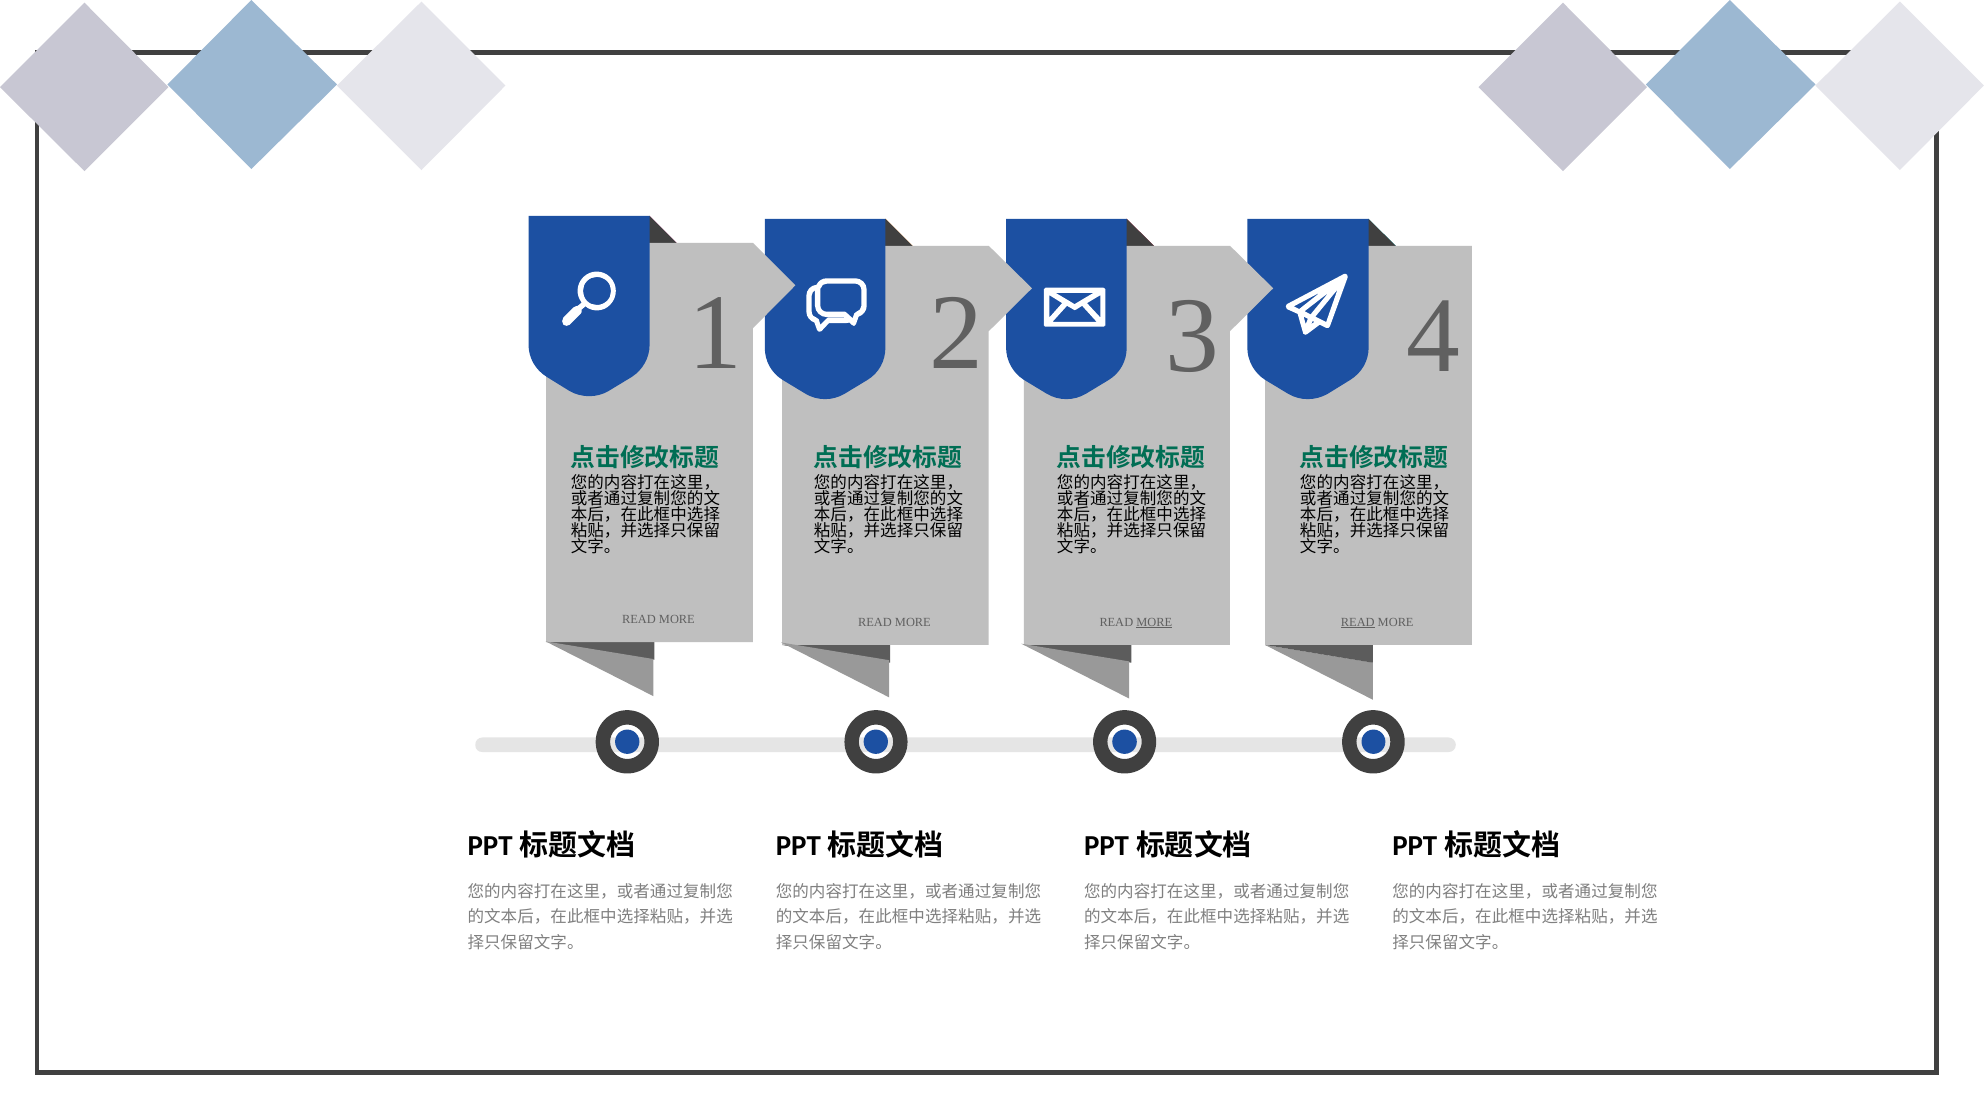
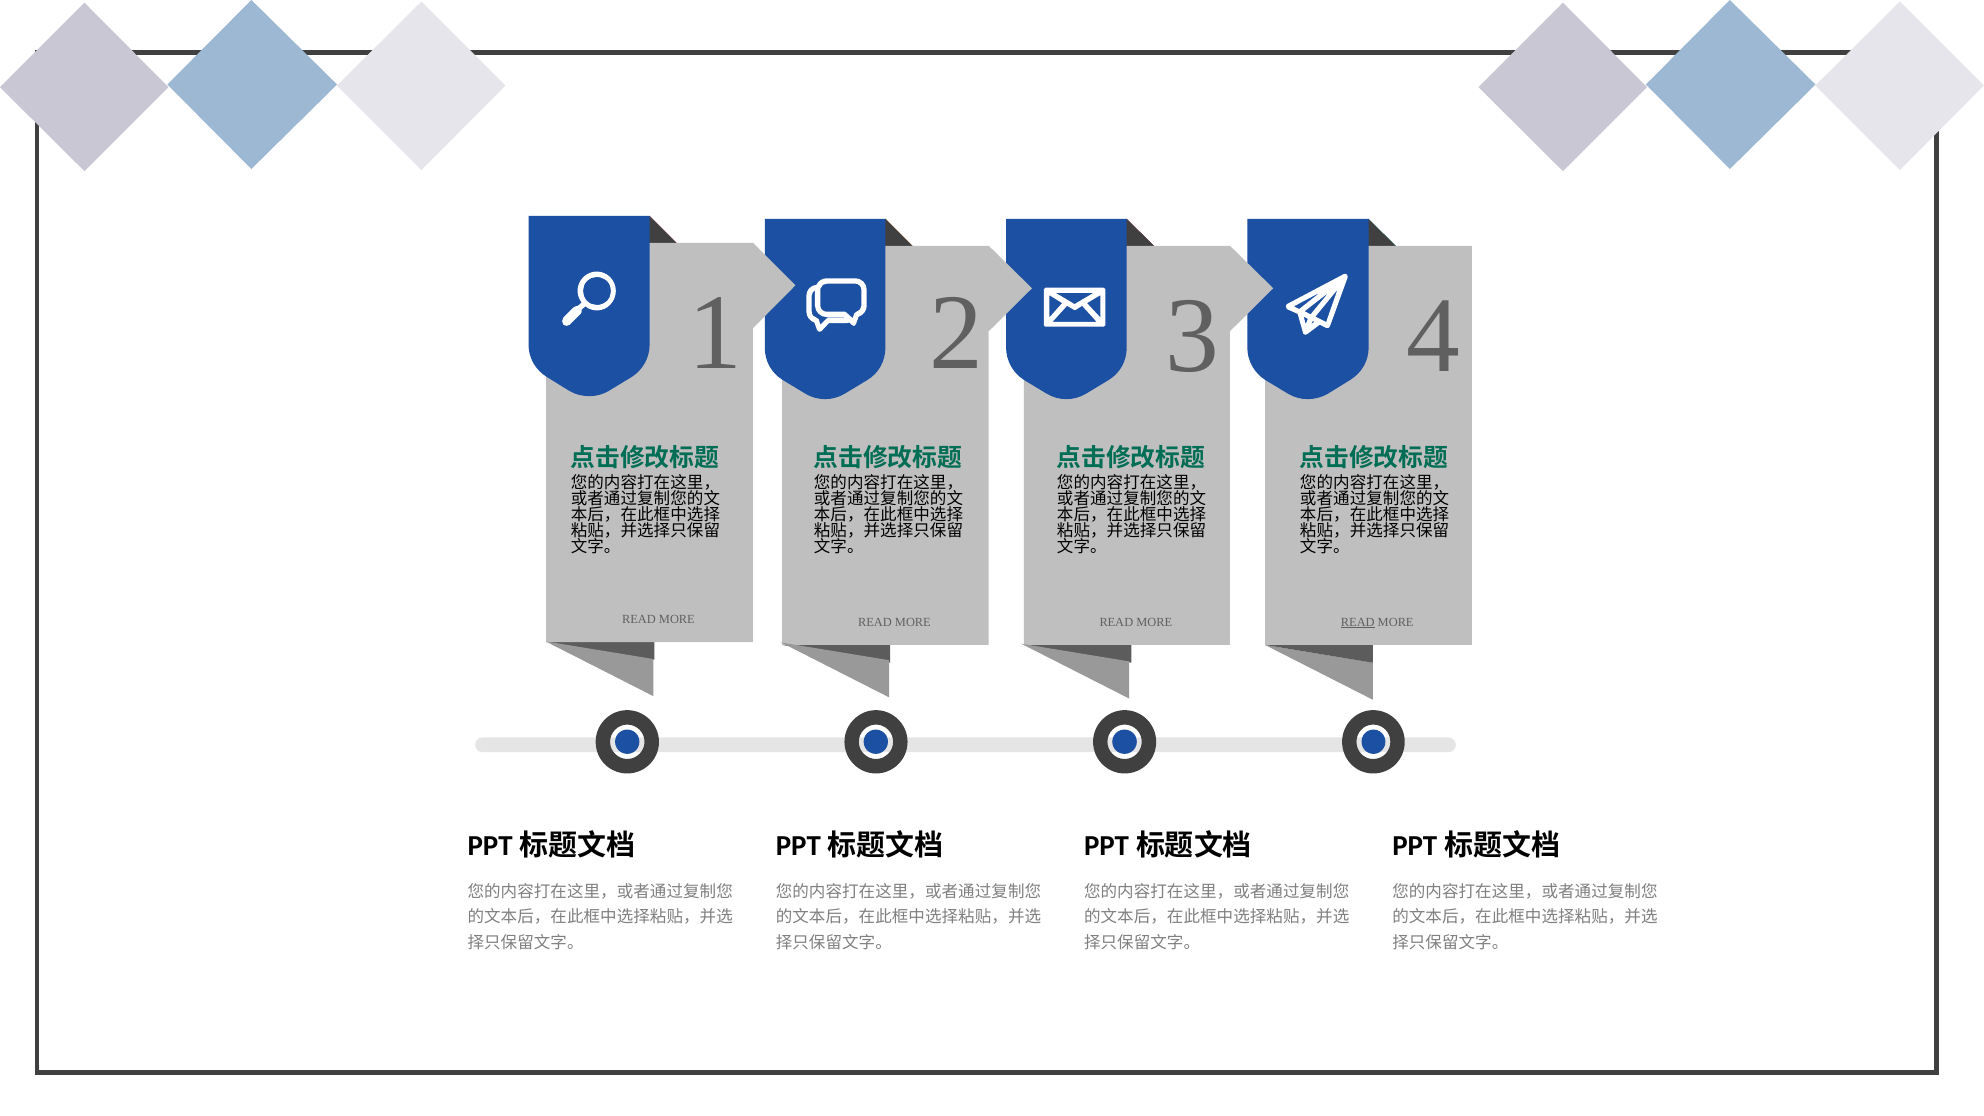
MORE underline: present -> none (1154, 622)
